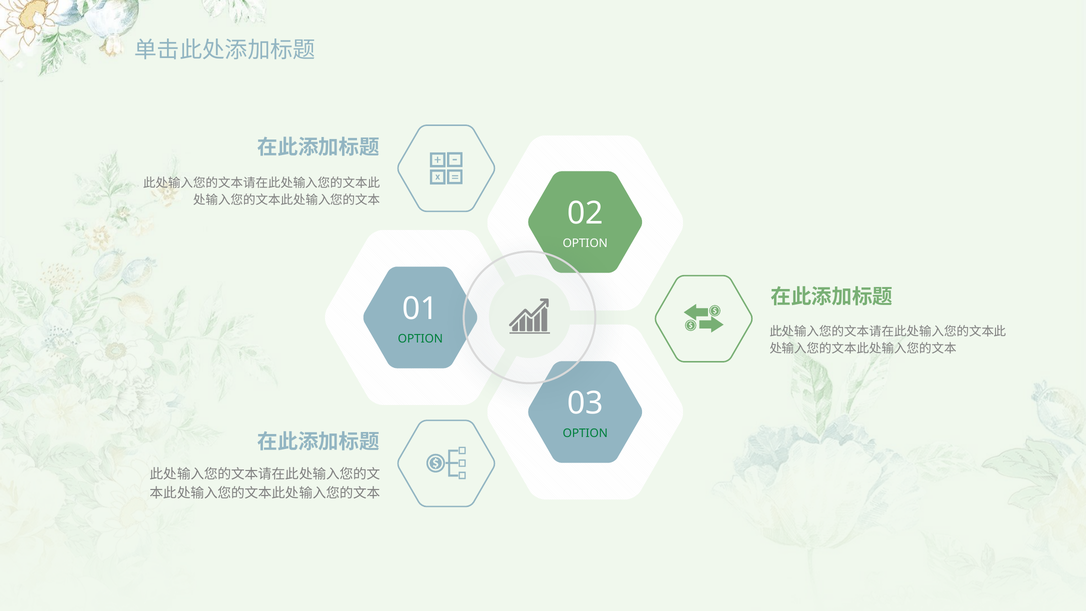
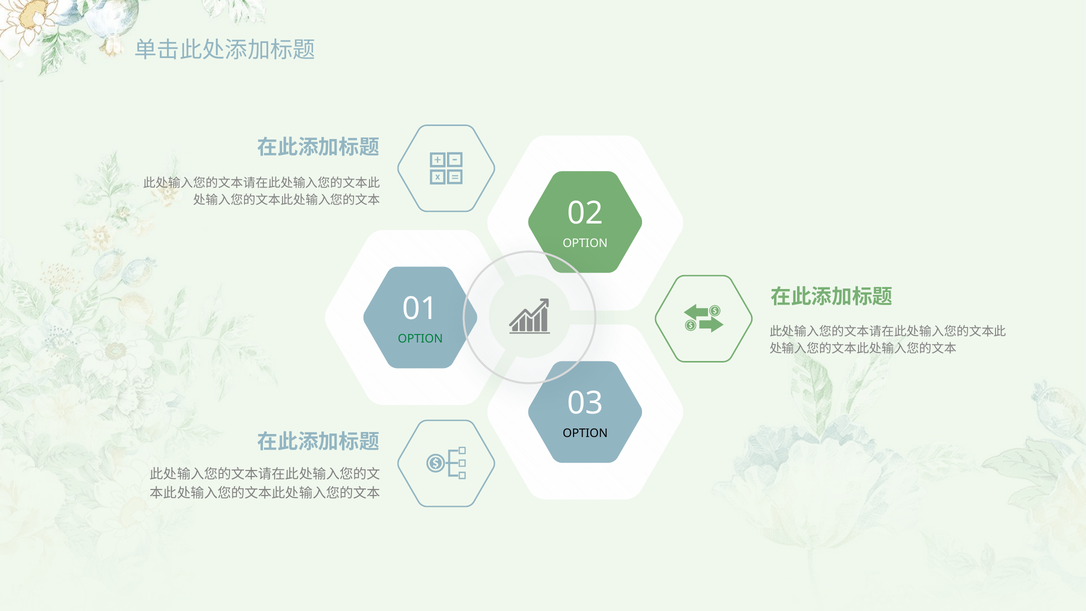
OPTION colour: green -> black (585, 433)
